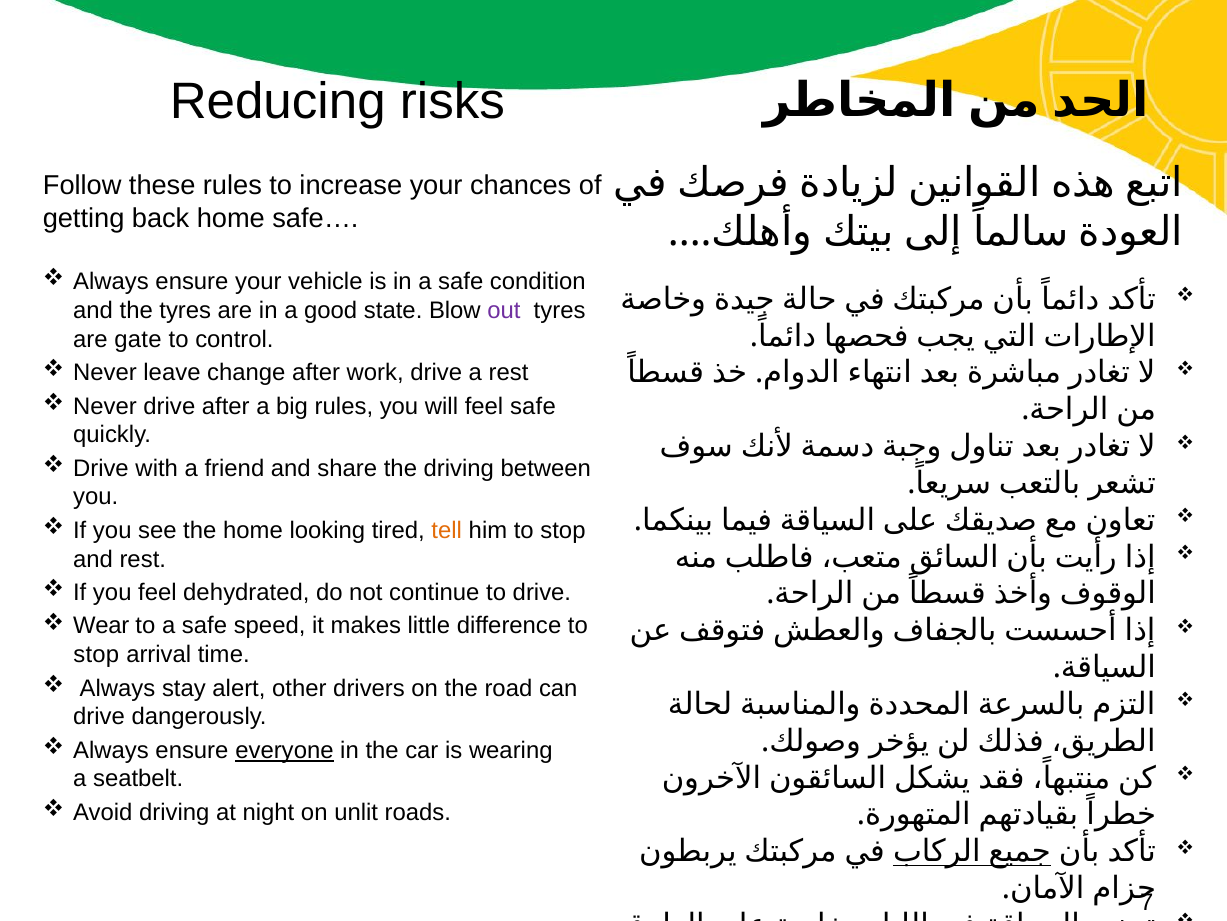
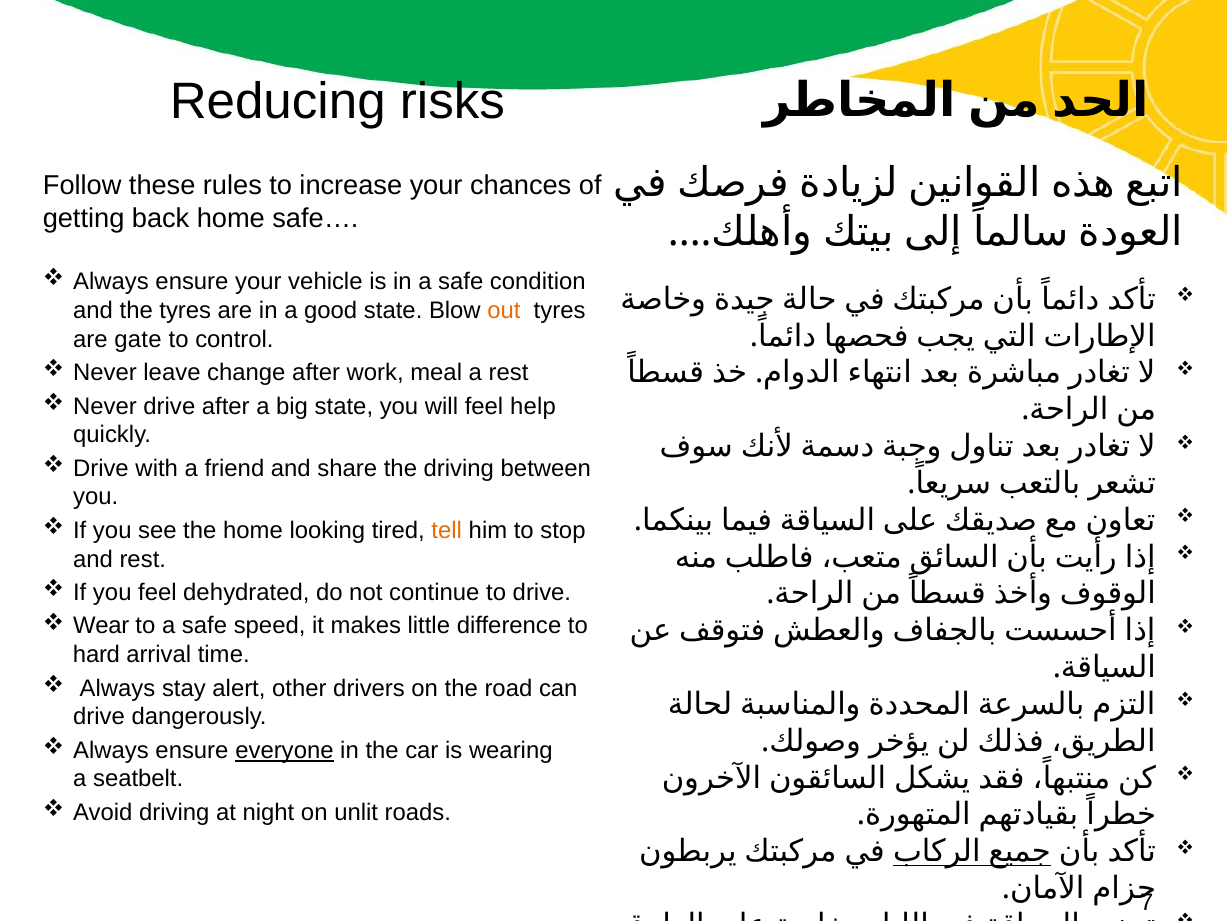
out colour: purple -> orange (504, 310)
work drive: drive -> meal (436, 372)
big rules: rules -> state (344, 406)
feel safe: safe -> help (533, 406)
stop: stop -> hard (96, 654)
